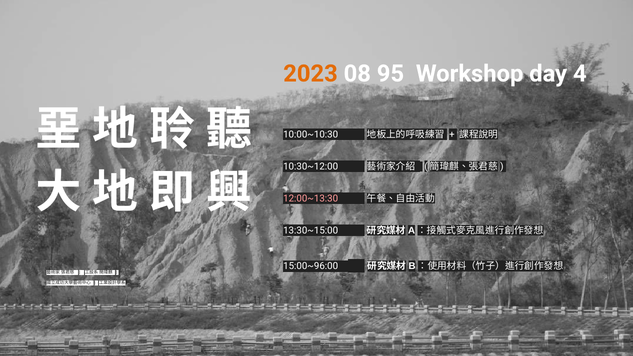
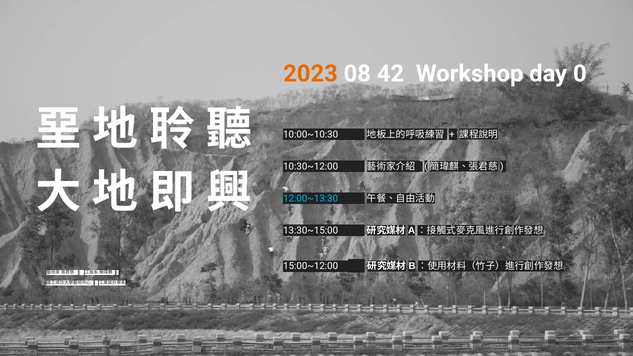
95: 95 -> 42 (390, 74)
4: 4 -> 0 (580, 74)
12:00~13:30 colour: pink -> light blue (311, 198)
15:00~96:00: 15:00~96:00 -> 15:00~12:00 (311, 266)
